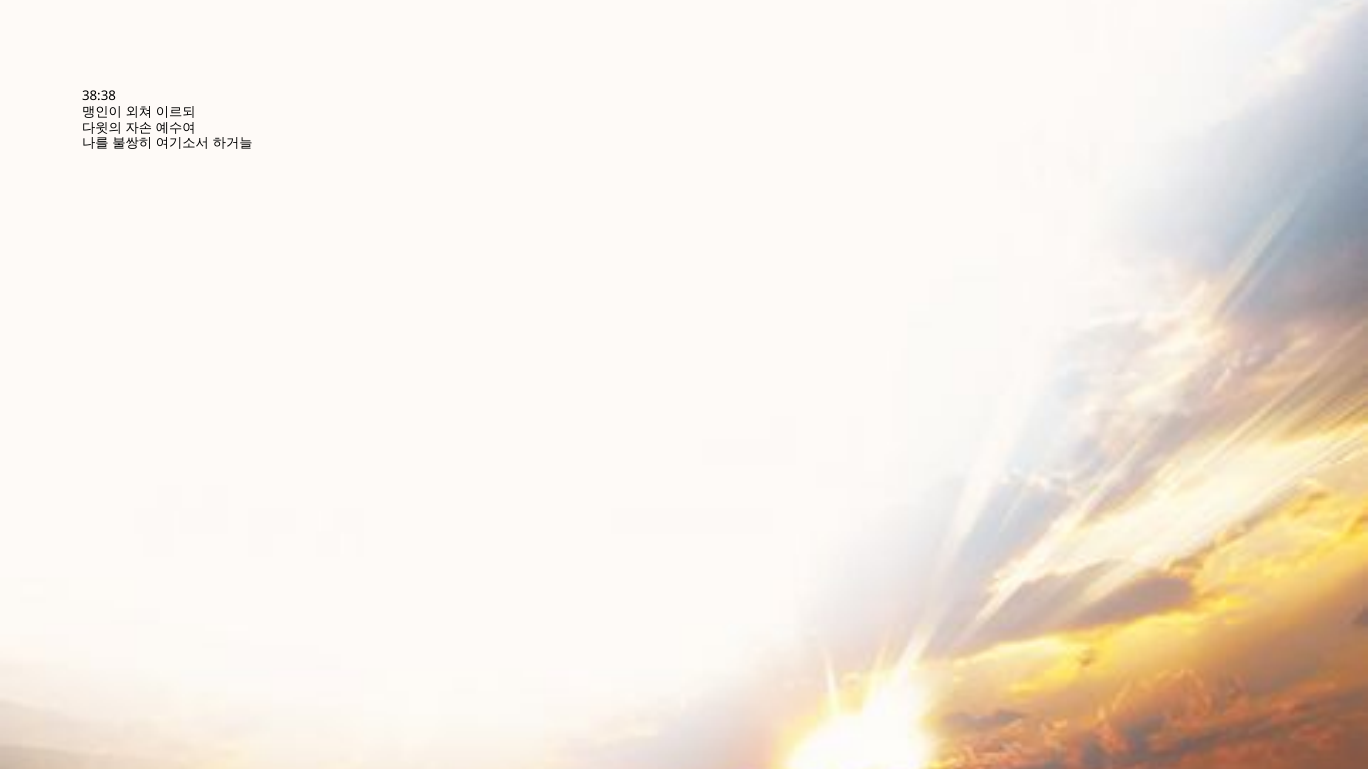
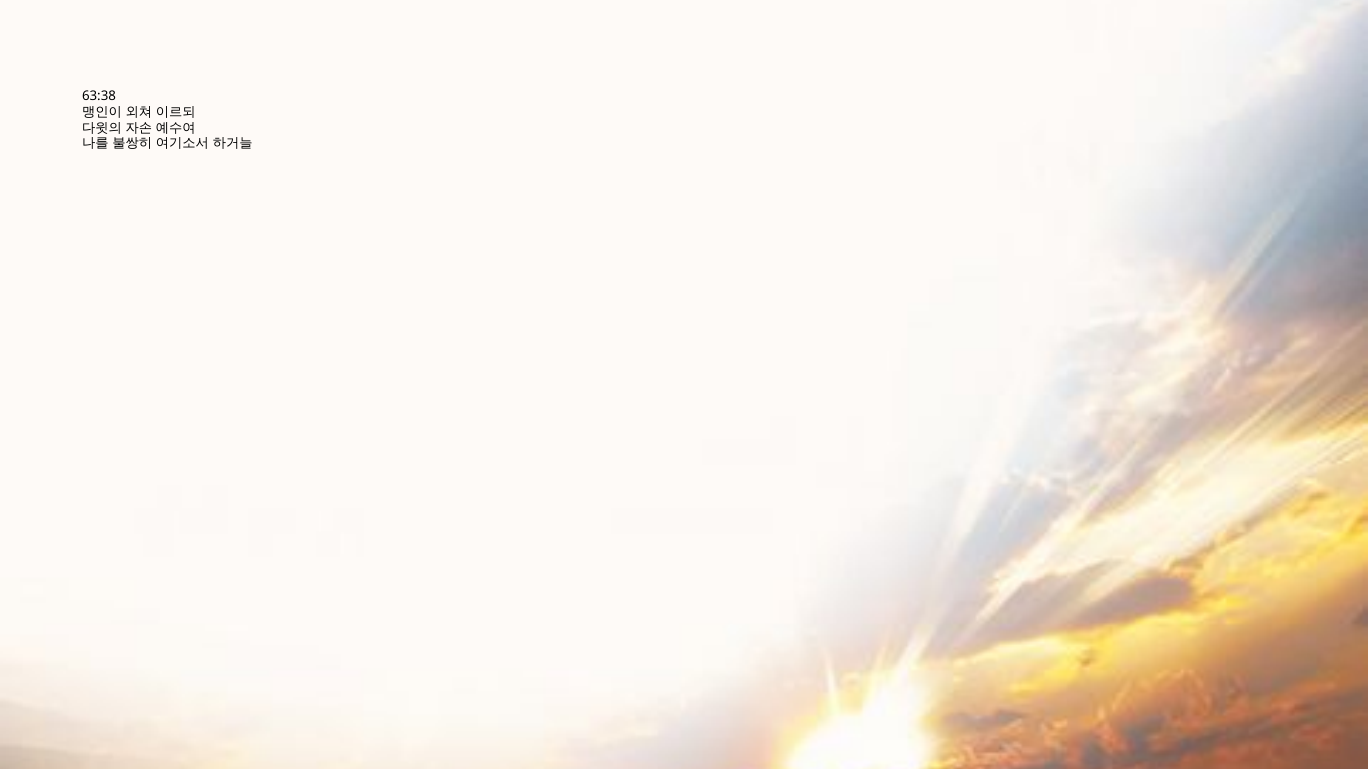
38:38: 38:38 -> 63:38 (99, 96)
